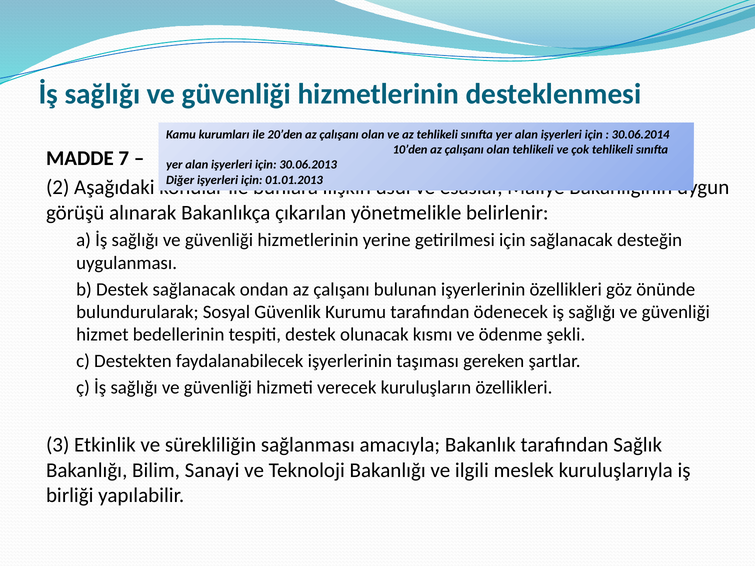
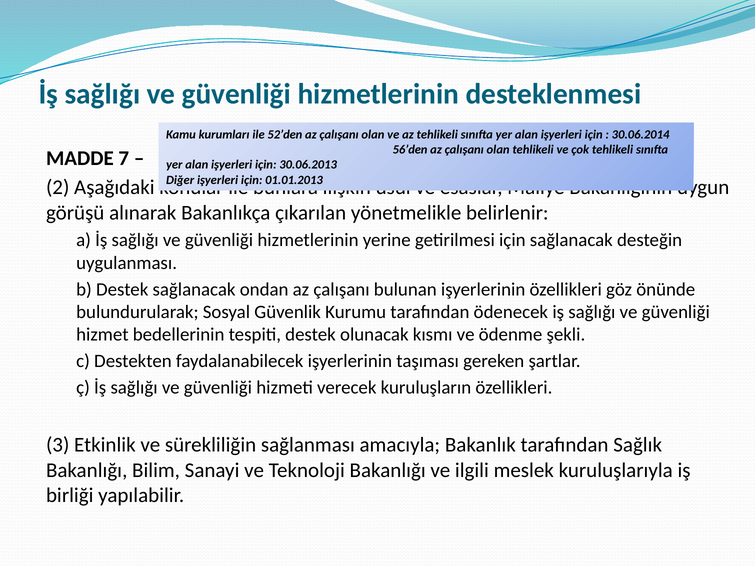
20’den: 20’den -> 52’den (285, 135)
10’den: 10’den -> 56’den (410, 150)
